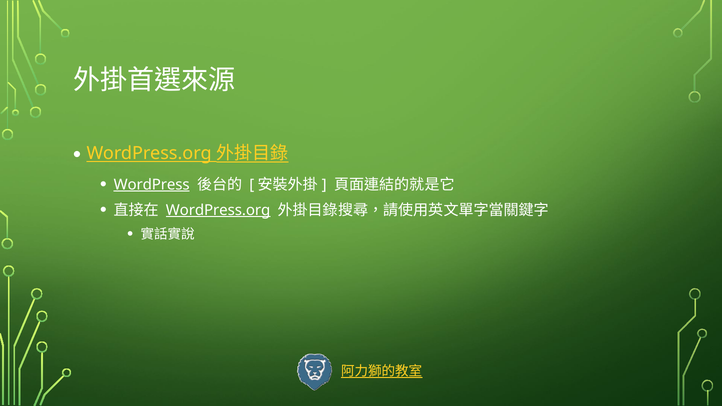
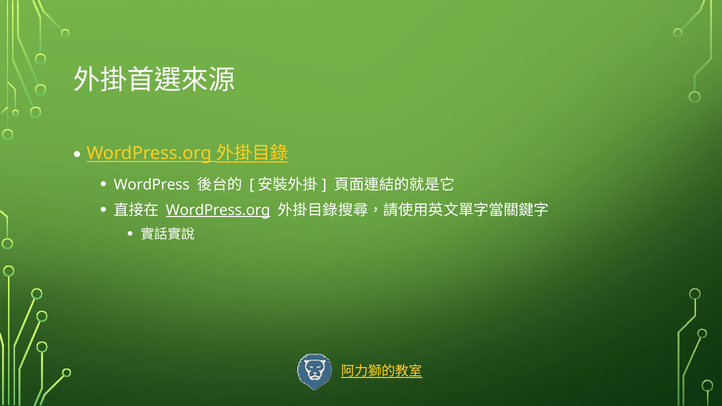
WordPress underline: present -> none (152, 185)
